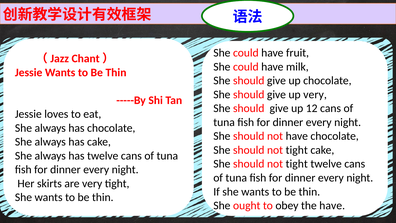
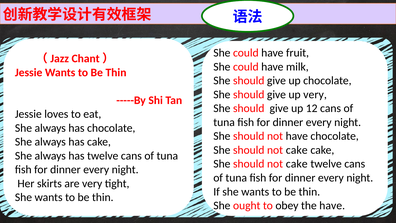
tight: tight -> cake (297, 150)
tight: tight -> cake (297, 164)
